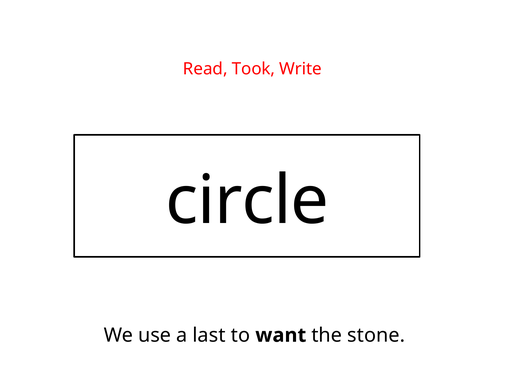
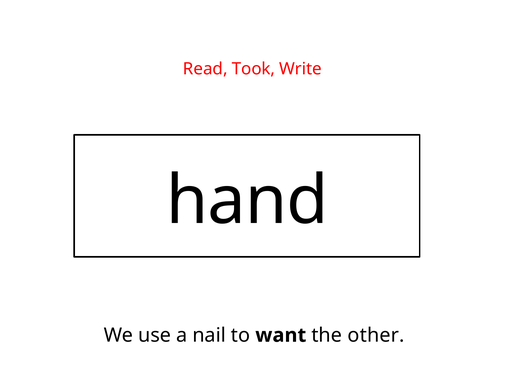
circle: circle -> hand (247, 201)
last: last -> nail (209, 336)
stone: stone -> other (376, 336)
